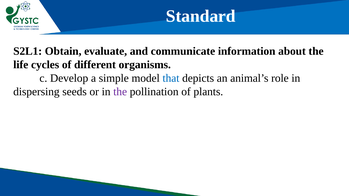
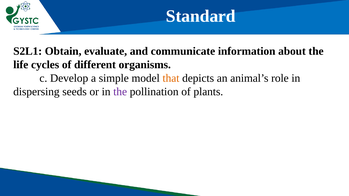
that colour: blue -> orange (171, 78)
